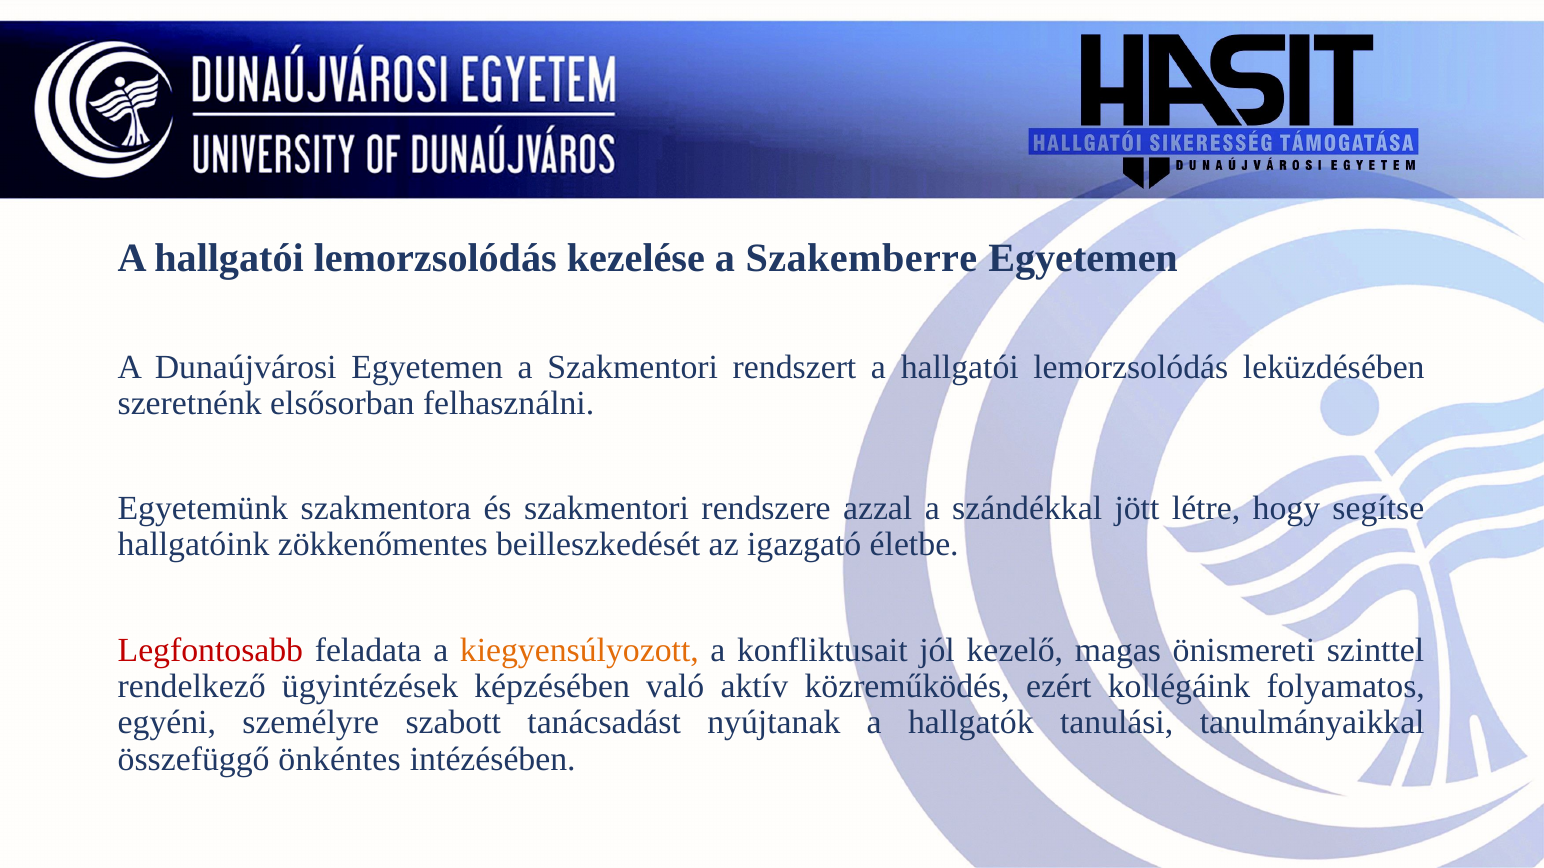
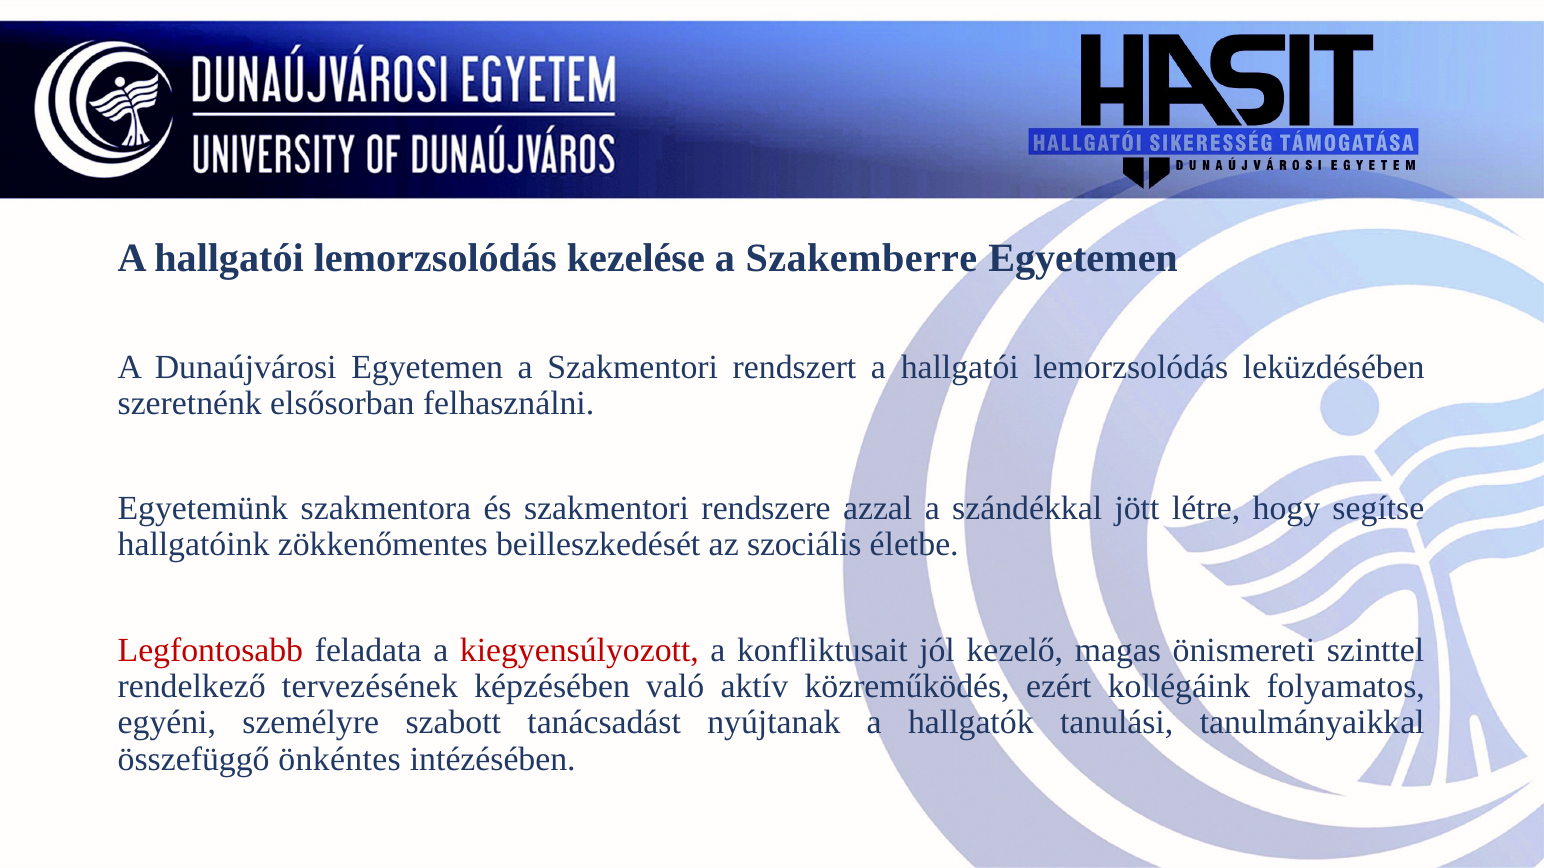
igazgató: igazgató -> szociális (804, 545)
kiegyensúlyozott colour: orange -> red (579, 650)
ügyintézések: ügyintézések -> tervezésének (370, 687)
